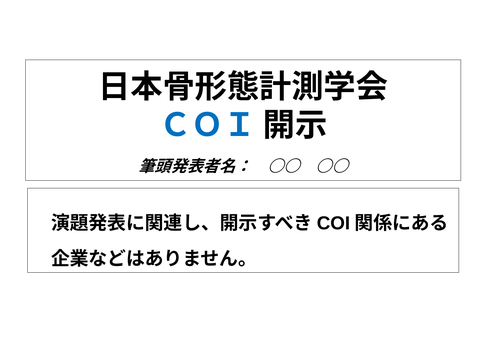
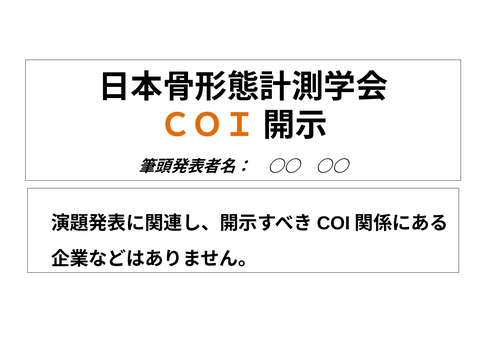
ＣＯＩ colour: blue -> orange (207, 126)
